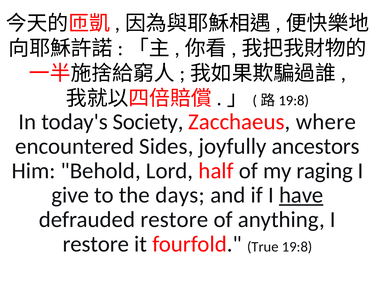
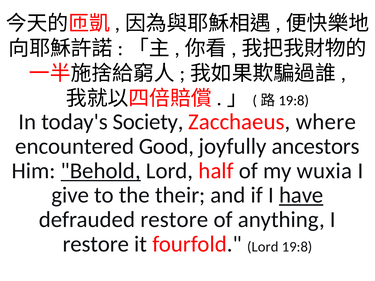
Sides: Sides -> Good (166, 146)
Behold underline: none -> present (101, 171)
raging: raging -> wuxia (324, 171)
days: days -> their (180, 195)
fourfold True: True -> Lord (263, 247)
